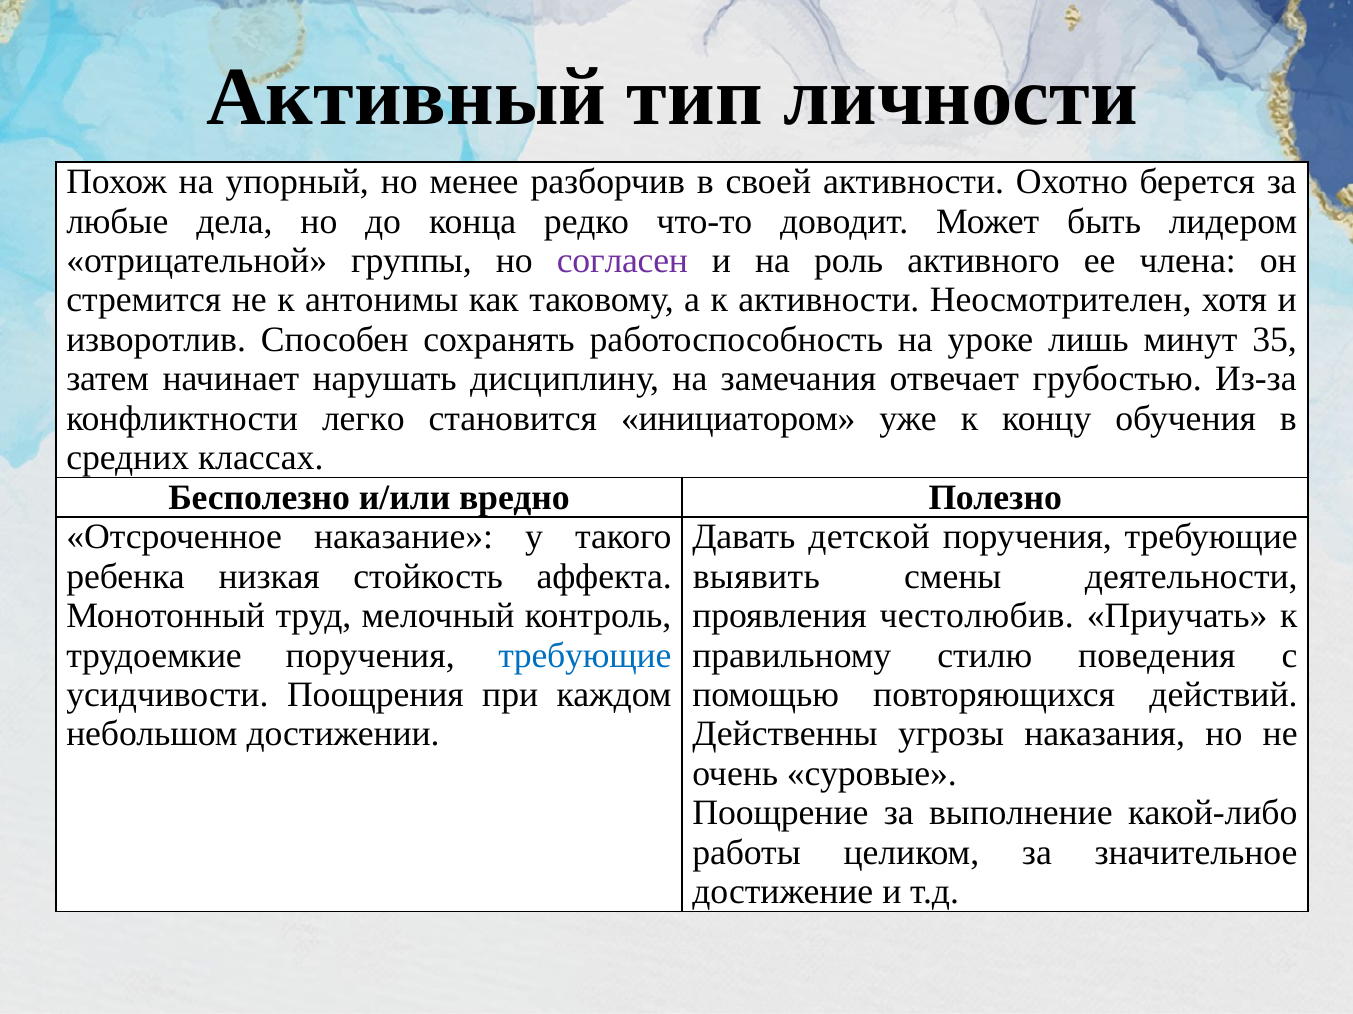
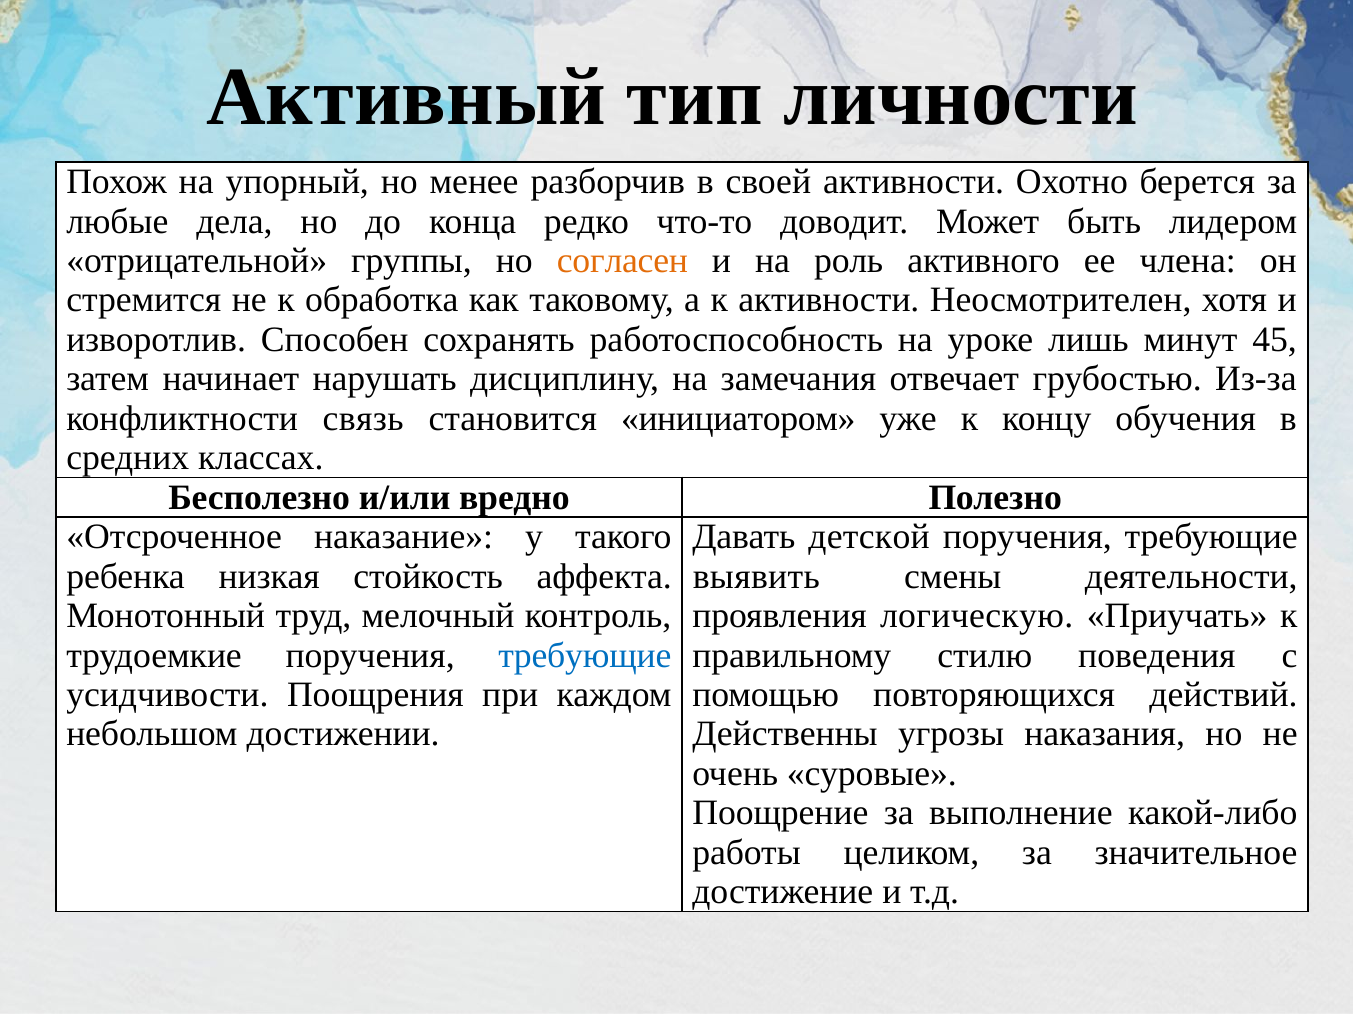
согласен colour: purple -> orange (622, 261)
антонимы: антонимы -> обработка (382, 300)
35: 35 -> 45 (1275, 340)
легко: легко -> связь (363, 419)
честолюбив: честолюбив -> логическую (977, 616)
